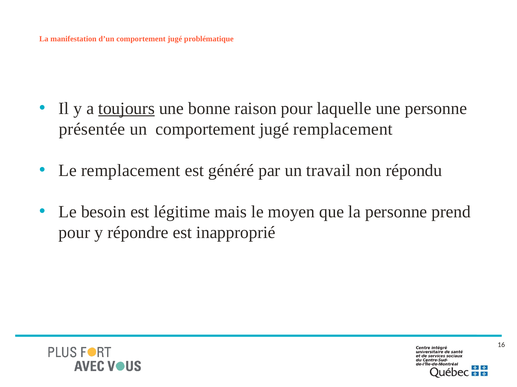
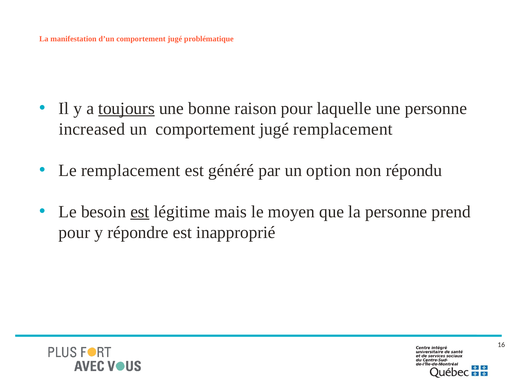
présentée: présentée -> increased (92, 129)
travail: travail -> option (329, 171)
est underline: none -> present (140, 212)
